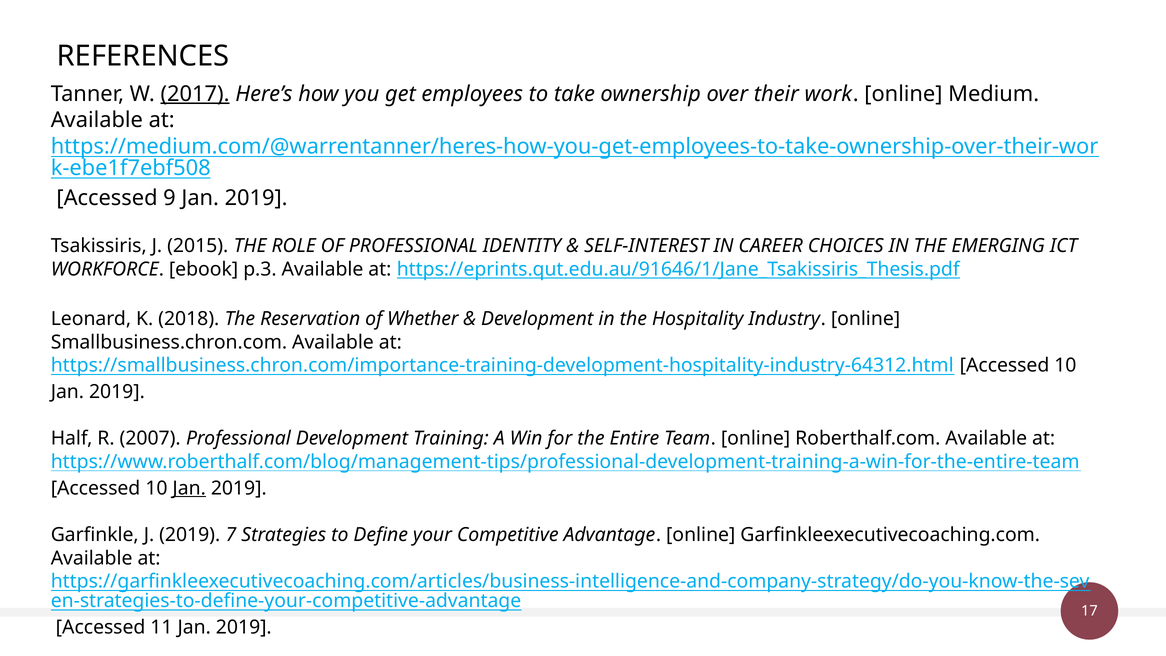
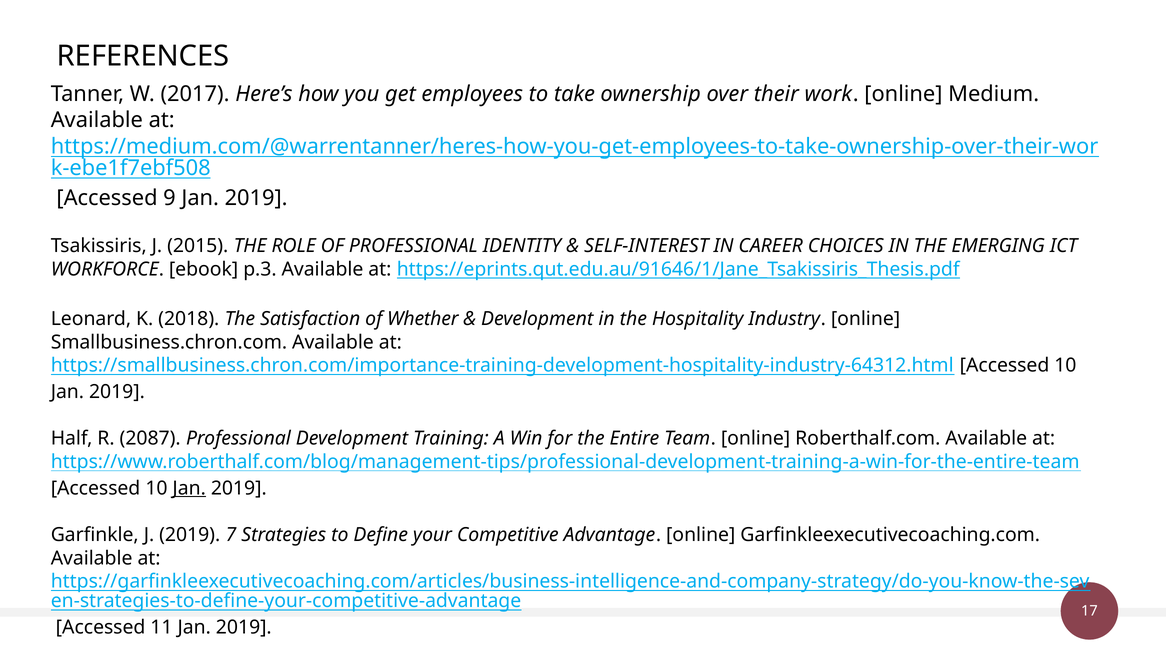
2017 underline: present -> none (195, 94)
Reservation: Reservation -> Satisfaction (310, 319)
2007: 2007 -> 2087 (150, 438)
